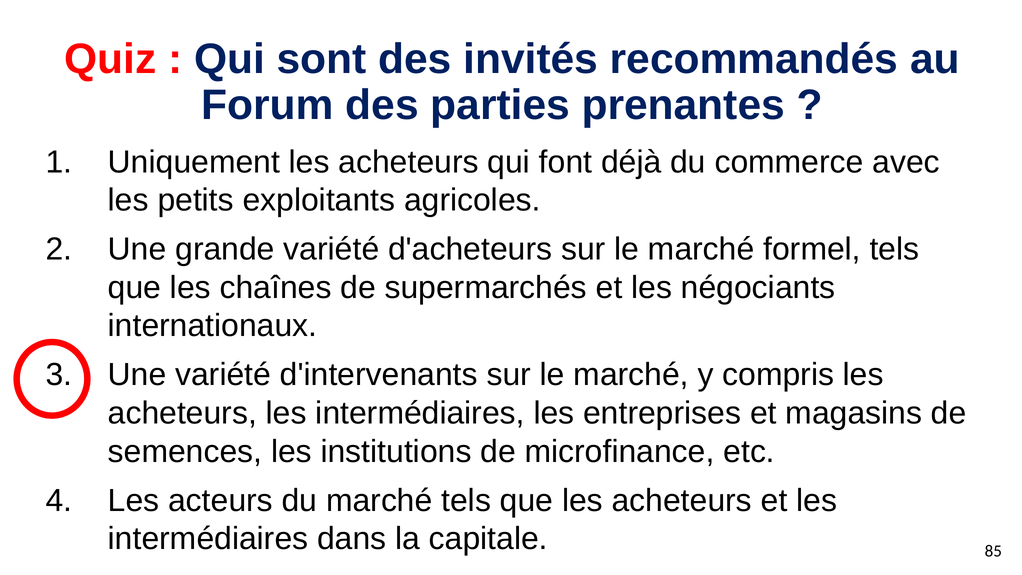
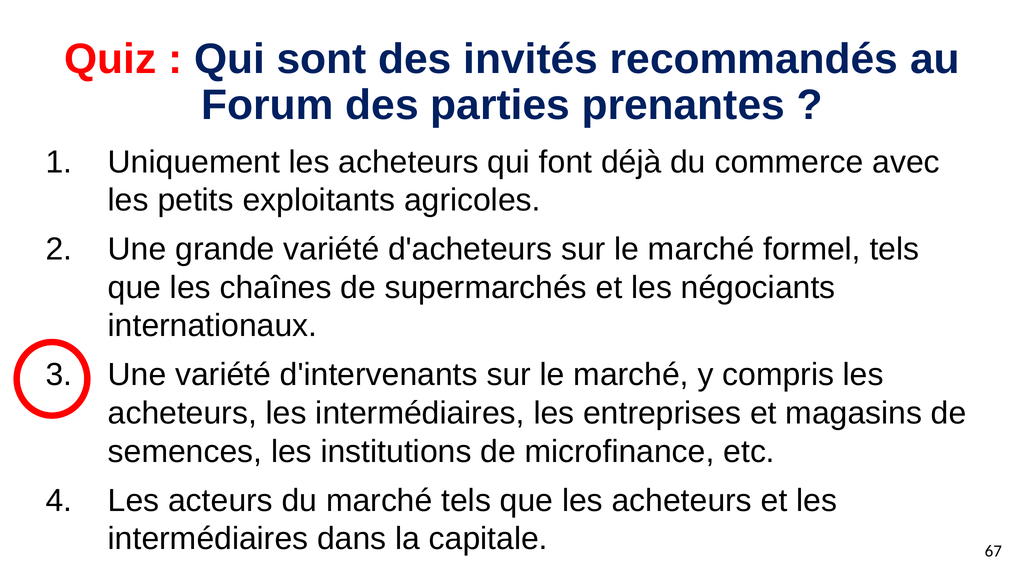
85: 85 -> 67 (993, 551)
